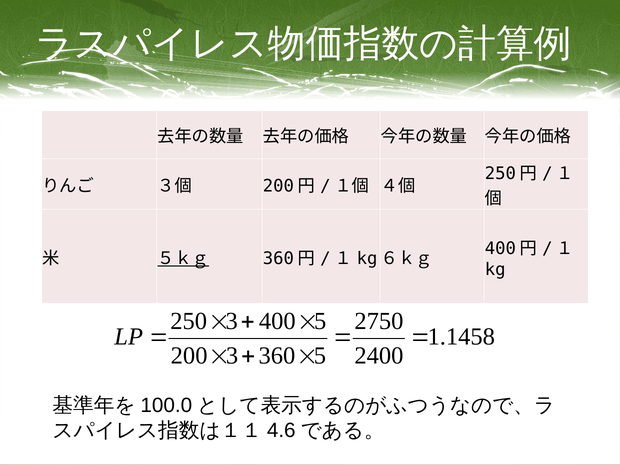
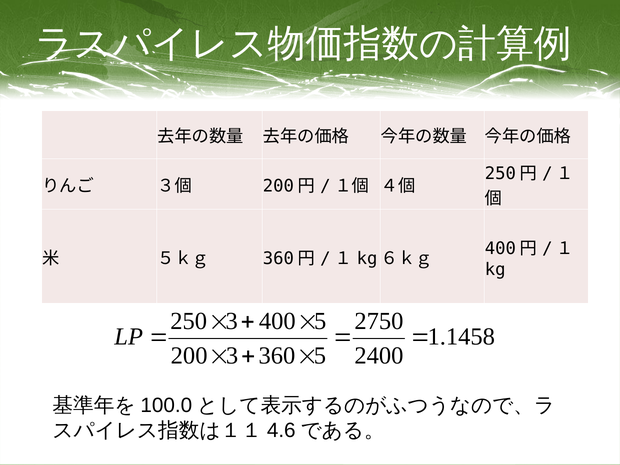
５ｋｇ underline: present -> none (183, 258)
